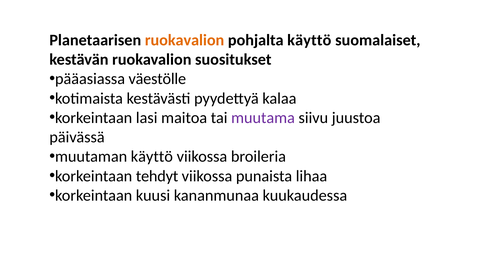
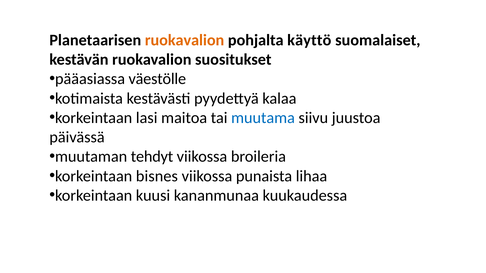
muutama colour: purple -> blue (263, 118)
muutaman käyttö: käyttö -> tehdyt (152, 157)
tehdyt: tehdyt -> bisnes (157, 176)
